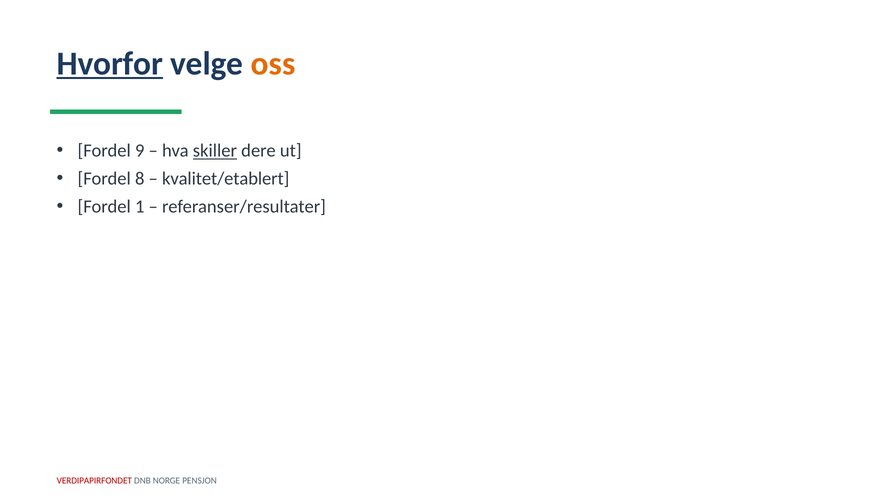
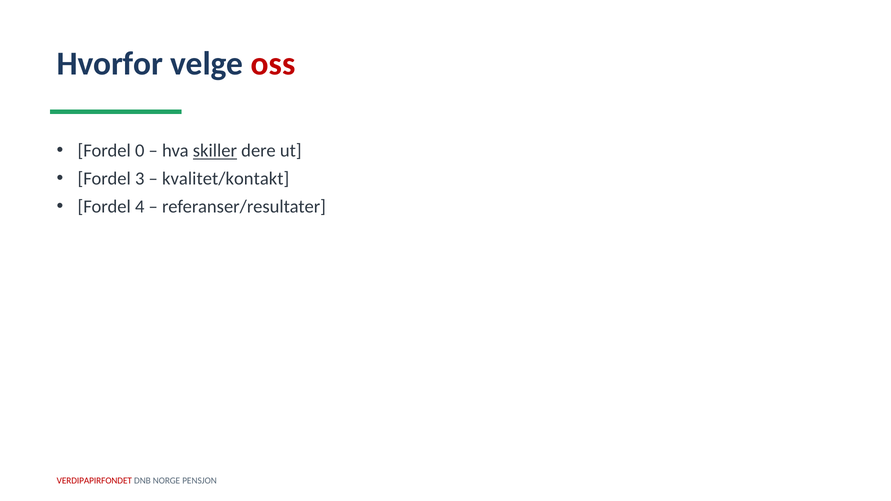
Hvorfor underline: present -> none (110, 64)
oss colour: orange -> red (273, 64)
9: 9 -> 0 (140, 151)
8: 8 -> 3 (140, 179)
kvalitet/etablert: kvalitet/etablert -> kvalitet/kontakt (226, 179)
1: 1 -> 4 (140, 207)
